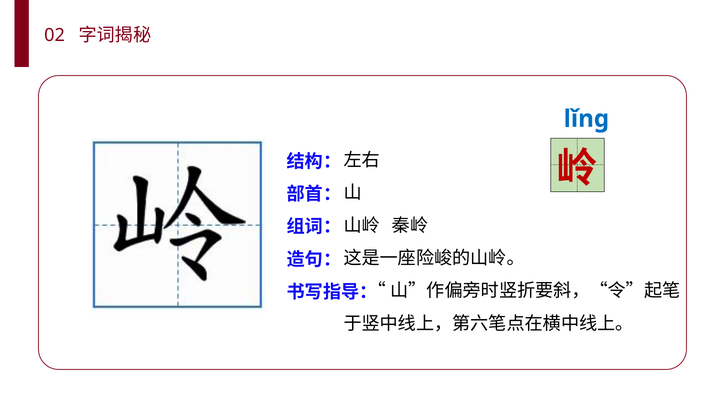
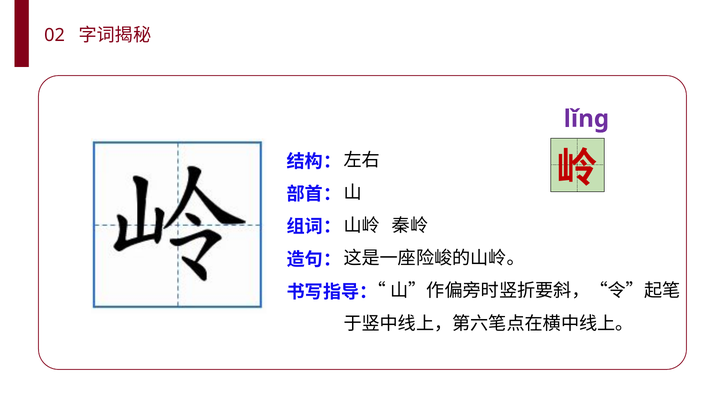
lǐng colour: blue -> purple (586, 119)
